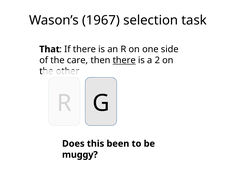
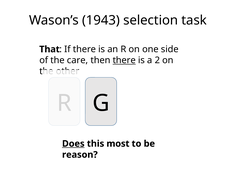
1967: 1967 -> 1943 (101, 20)
Does underline: none -> present (73, 144)
been: been -> most (118, 144)
muggy: muggy -> reason (80, 155)
